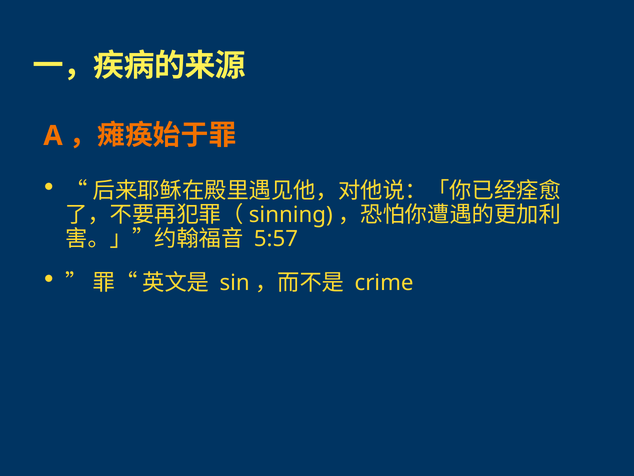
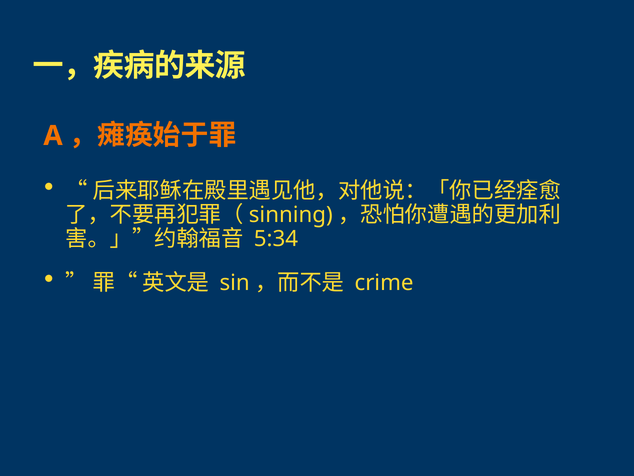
5:57: 5:57 -> 5:34 (276, 239)
